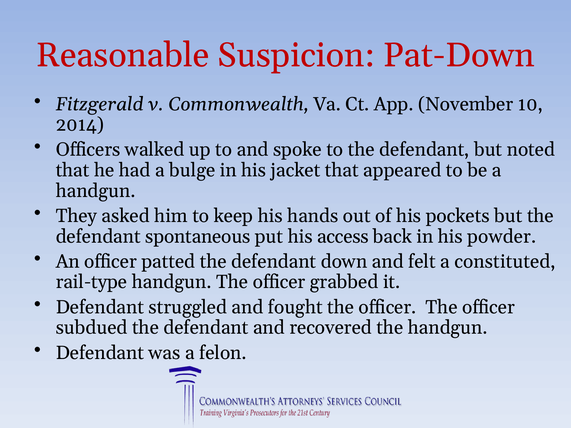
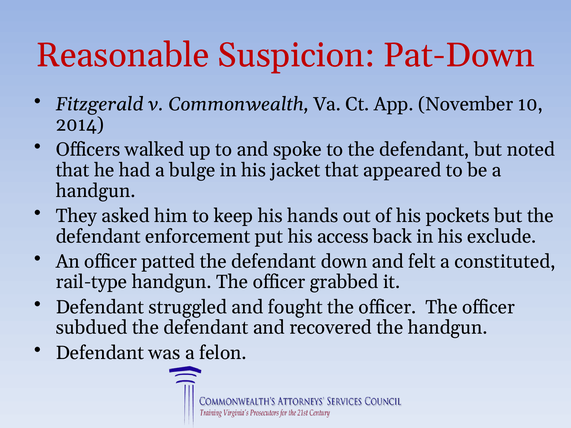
spontaneous: spontaneous -> enforcement (198, 237)
powder: powder -> exclude (502, 237)
